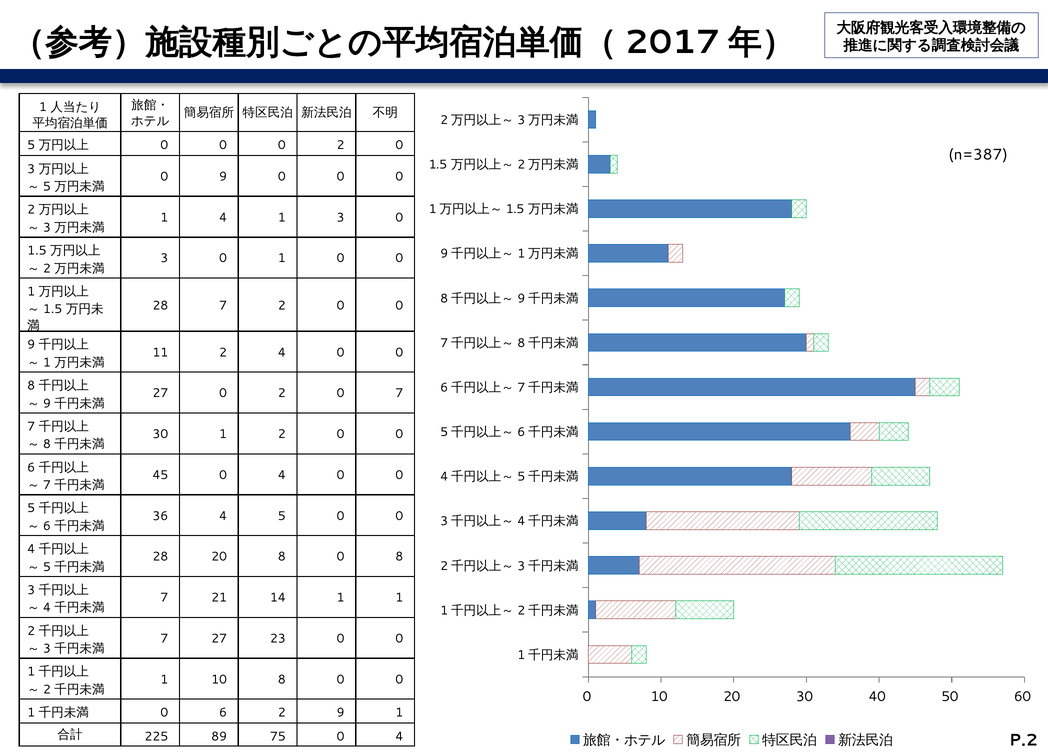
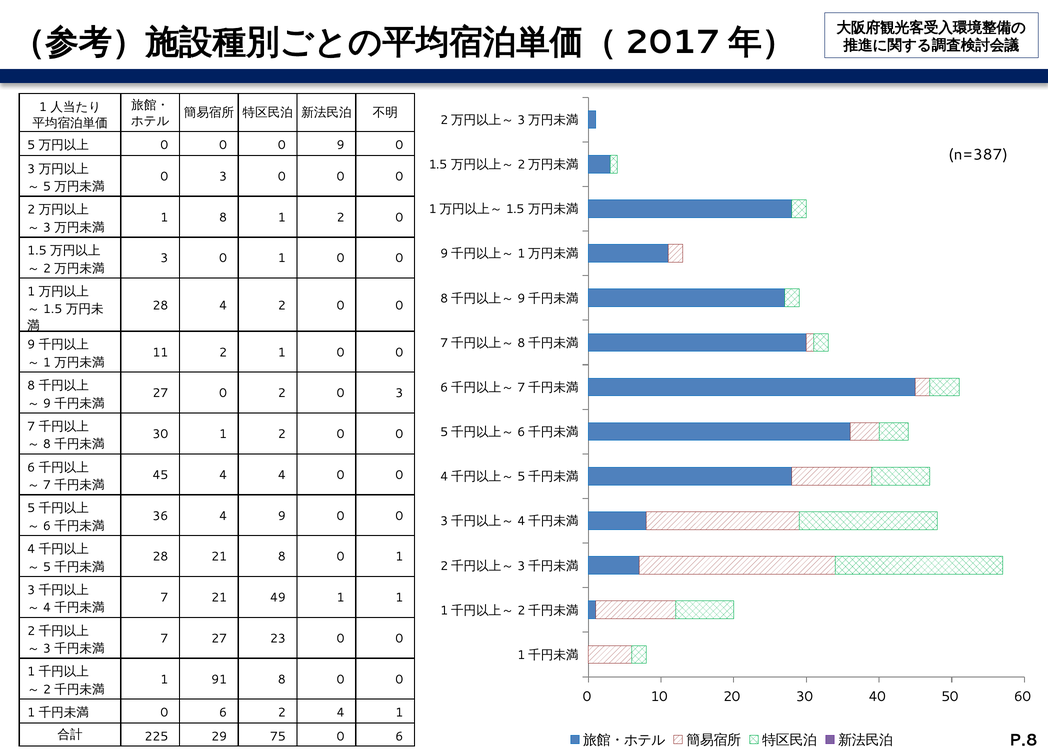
2: 2 -> 9 (341, 145)
9: 9 -> 3 (223, 177)
1 4: 4 -> 8 (223, 217)
3: 3 -> 2 (341, 217)
28 7: 7 -> 4 (223, 305)
2 4: 4 -> 1 (282, 353)
2 0 7: 7 -> 3 (399, 393)
45 0: 0 -> 4 (223, 475)
4 5: 5 -> 9 (282, 516)
28 20: 20 -> 21 (219, 557)
8 0 8: 8 -> 1 (399, 557)
14: 14 -> 49 (278, 598)
1 10: 10 -> 91 (219, 680)
2 9: 9 -> 4 (341, 713)
89: 89 -> 29 (219, 737)
75 0 4: 4 -> 6 (399, 737)
P.2: P.2 -> P.8 (1023, 740)
